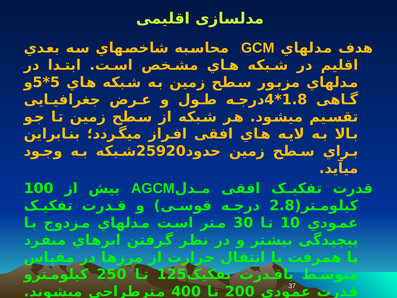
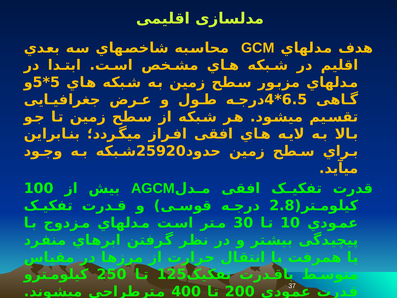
1.8: 1.8 -> 6.5 (295, 99)
